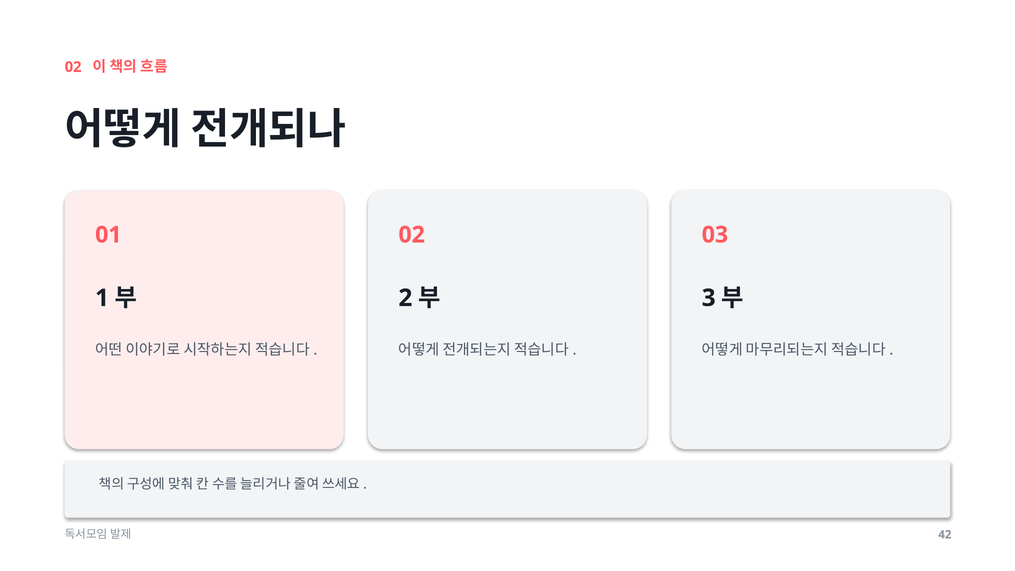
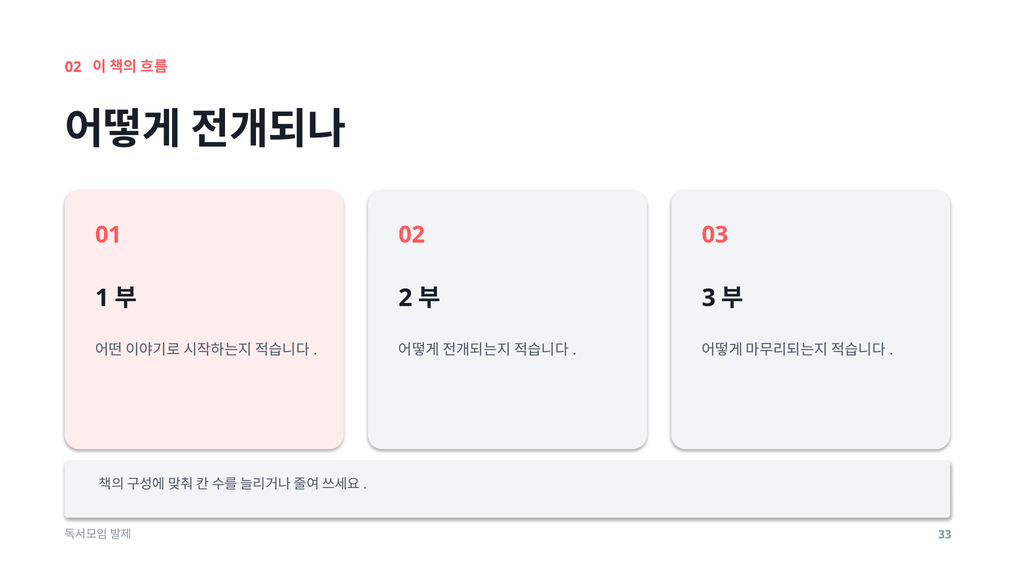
42: 42 -> 33 (945, 535)
